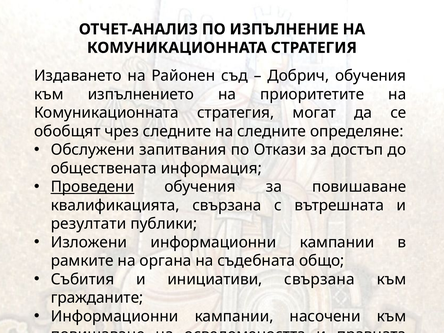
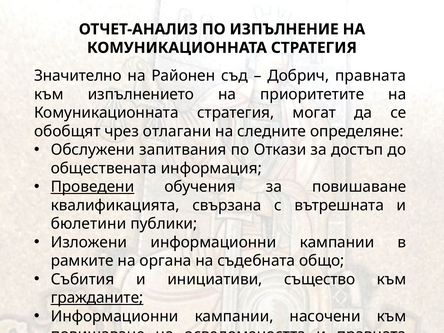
Издаването: Издаването -> Значително (78, 76)
Добрич обучения: обучения -> правната (371, 76)
чрез следните: следните -> отлагани (177, 131)
резултати: резултати -> бюлетини (89, 224)
инициативи свързана: свързана -> същество (320, 279)
гражданите underline: none -> present (97, 298)
